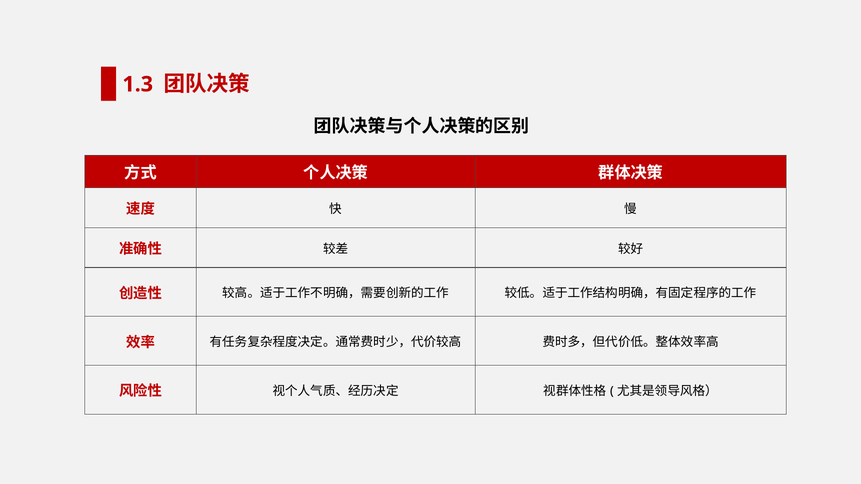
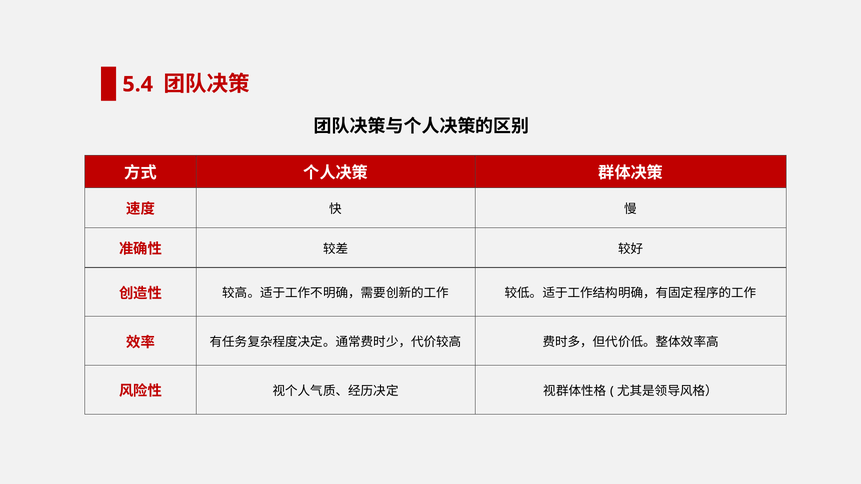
1.3: 1.3 -> 5.4 (138, 84)
